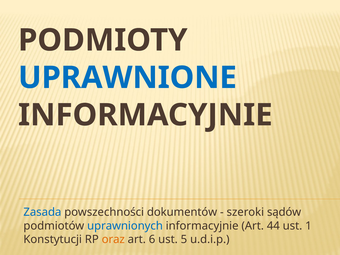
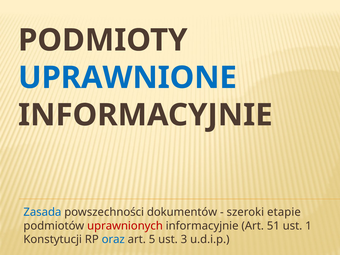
sądów: sądów -> etapie (284, 212)
uprawnionych colour: blue -> red (125, 226)
44: 44 -> 51 (273, 226)
oraz colour: orange -> blue (113, 239)
6: 6 -> 5 (152, 239)
5: 5 -> 3 (184, 239)
